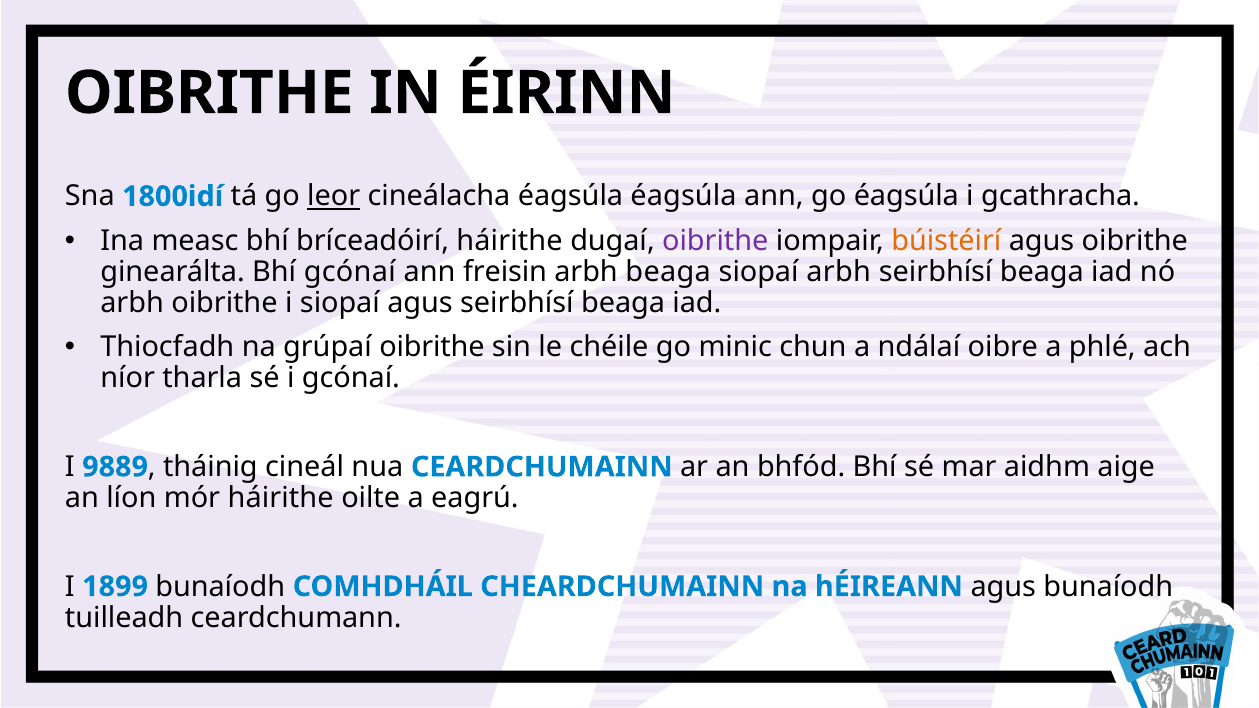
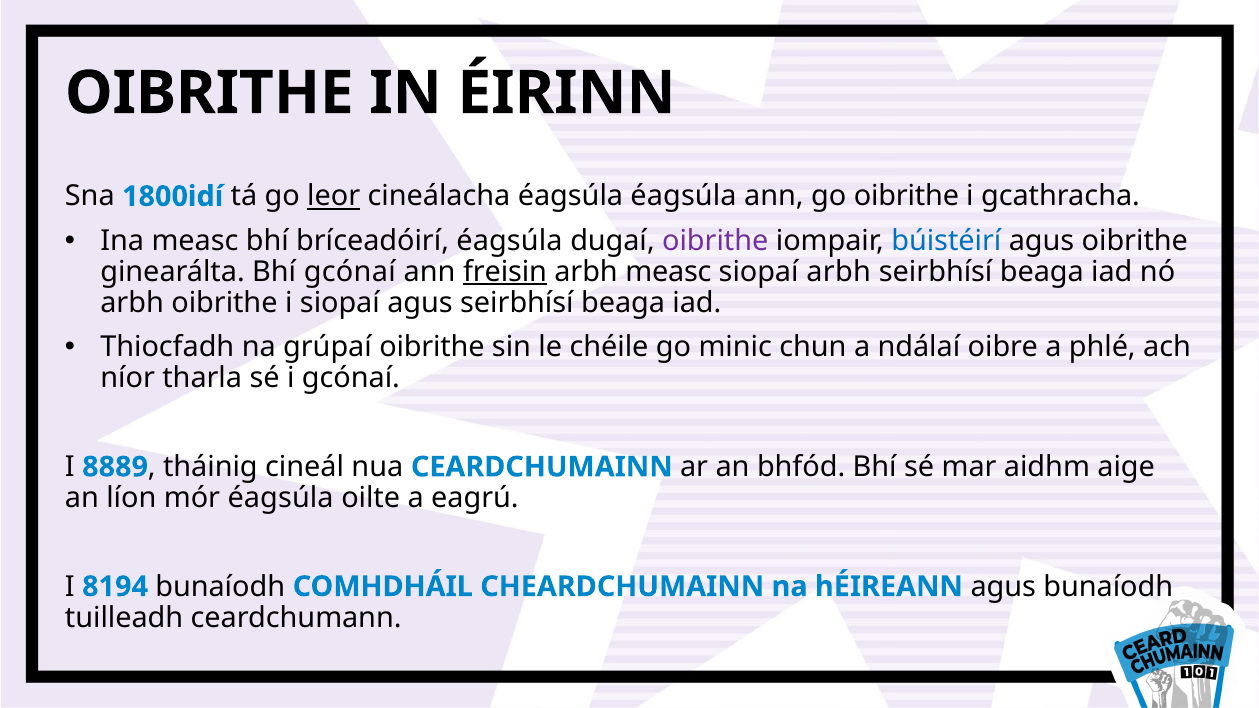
go éagsúla: éagsúla -> oibrithe (906, 197)
bríceadóirí háirithe: háirithe -> éagsúla (510, 241)
búistéirí colour: orange -> blue (946, 241)
freisin underline: none -> present (505, 272)
arbh beaga: beaga -> measc (668, 272)
9889: 9889 -> 8889 (115, 467)
mór háirithe: háirithe -> éagsúla (281, 498)
1899: 1899 -> 8194 (115, 587)
